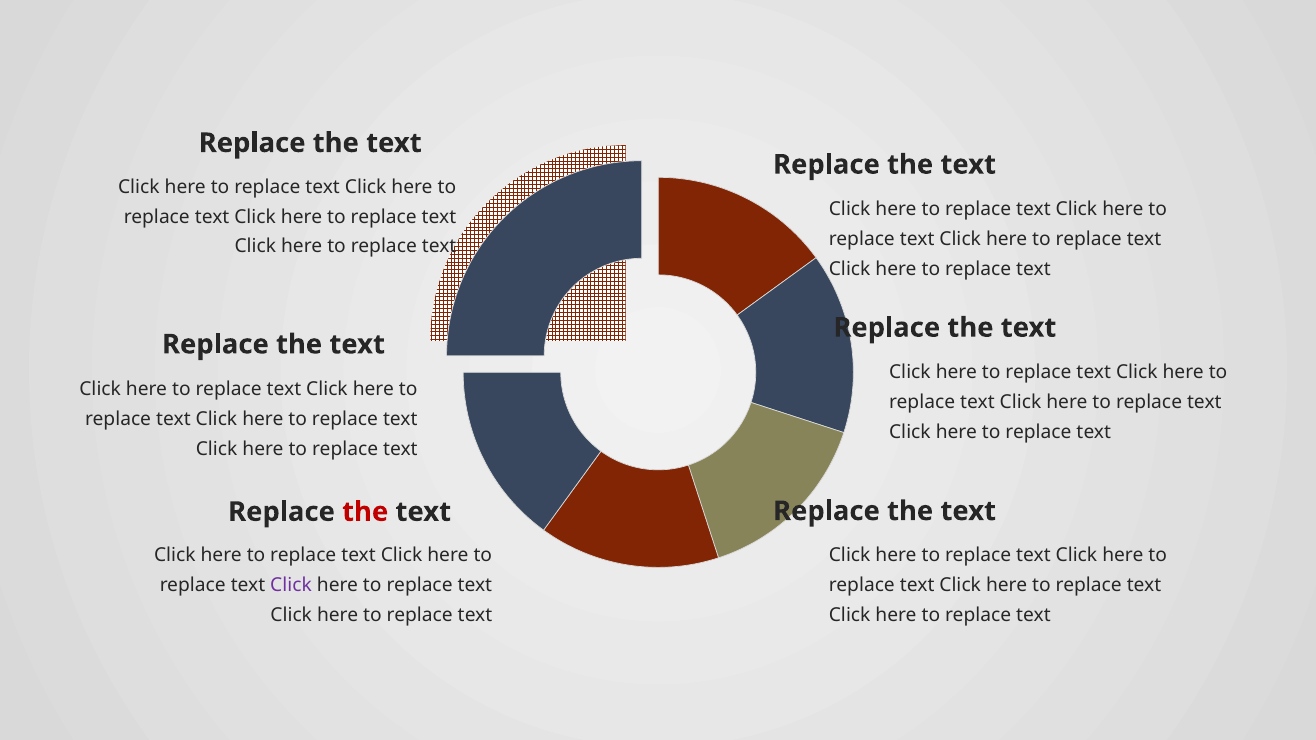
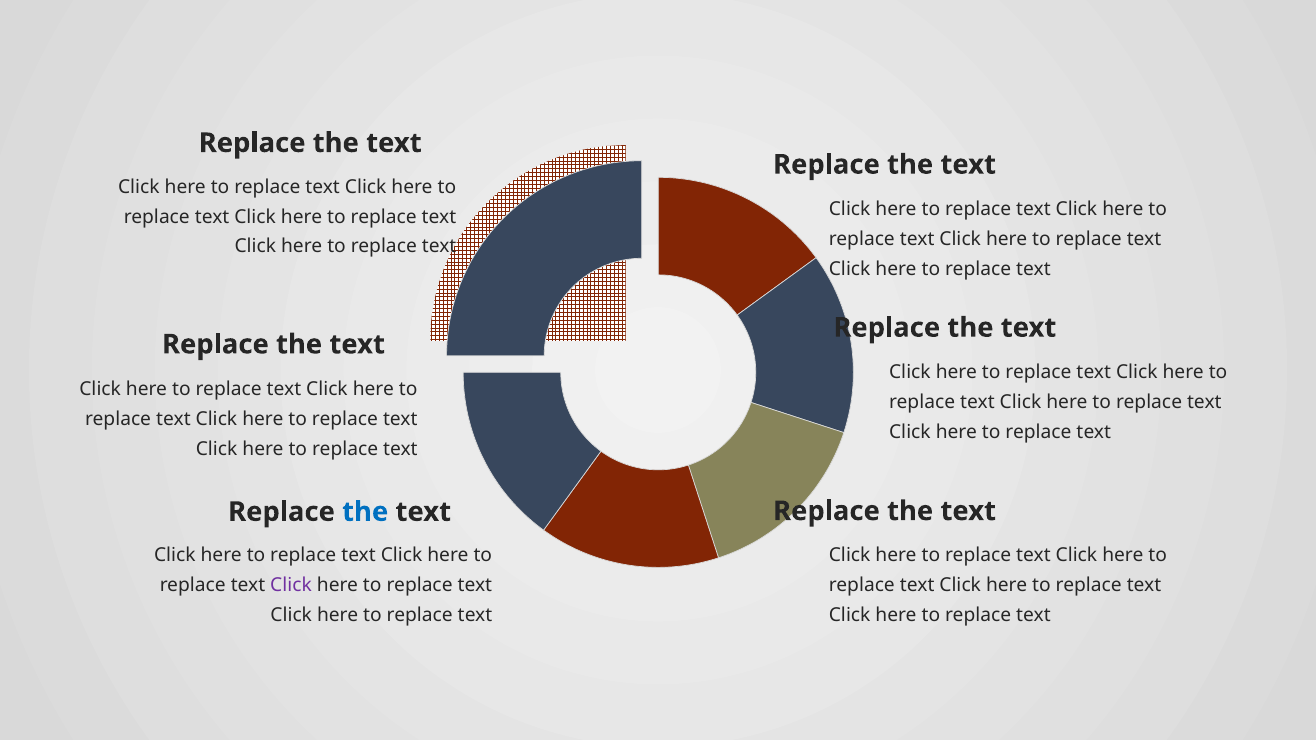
the colour: red -> blue (365, 512)
